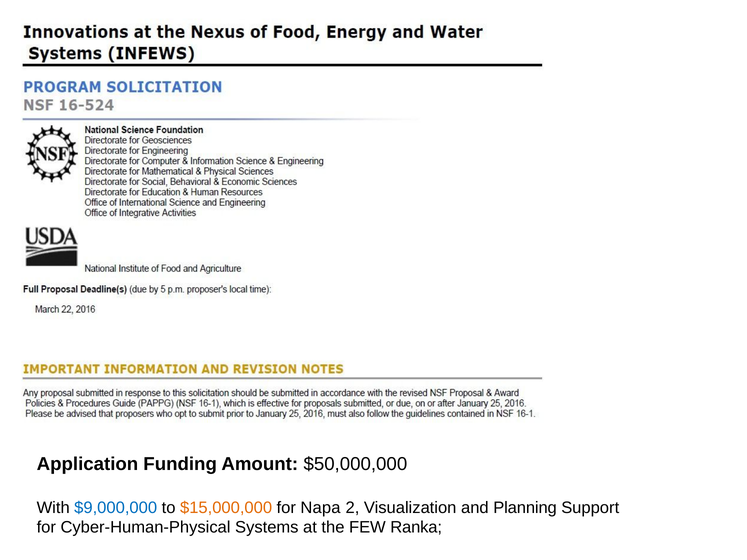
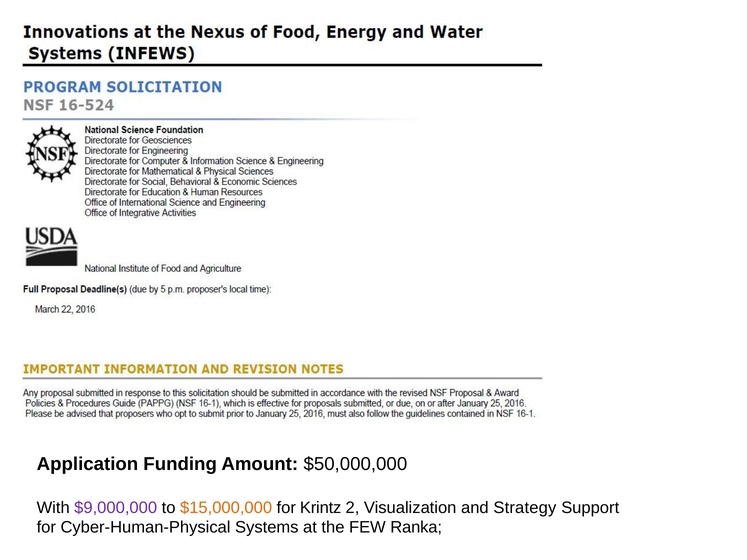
$9,000,000 colour: blue -> purple (116, 508)
Napa: Napa -> Krintz (321, 508)
Planning: Planning -> Strategy (525, 508)
